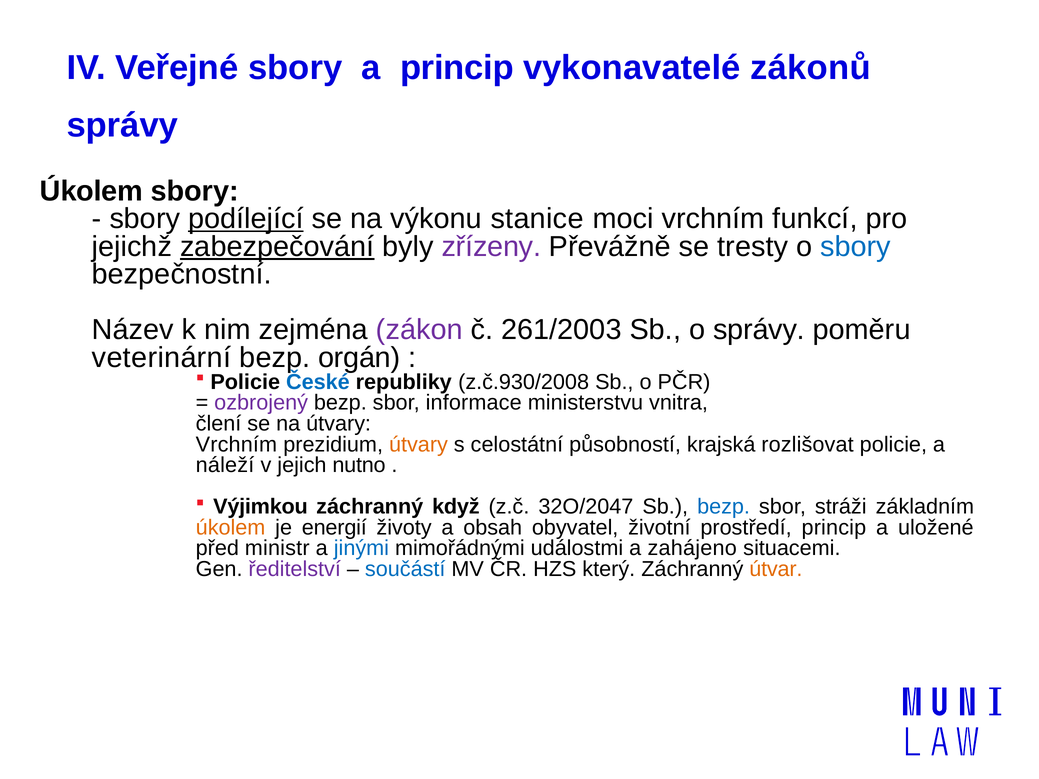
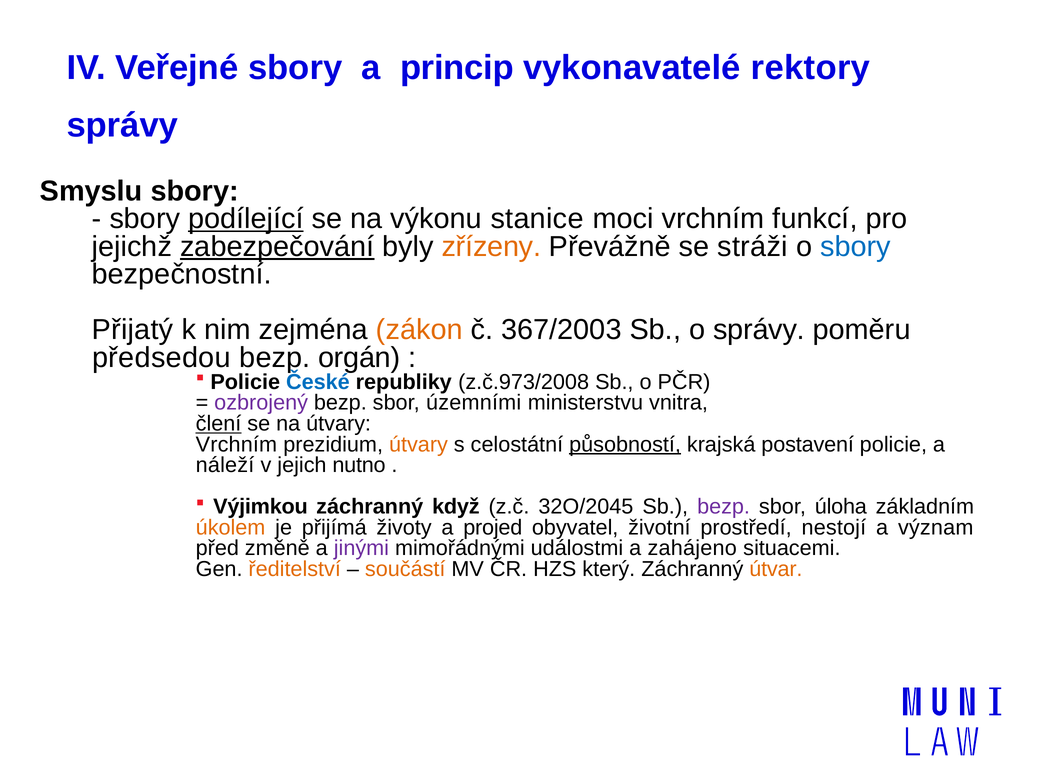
zákonů: zákonů -> rektory (811, 68)
Úkolem: Úkolem -> Smyslu (91, 191)
zřízeny colour: purple -> orange (491, 247)
tresty: tresty -> stráži (753, 247)
Název: Název -> Přijatý (133, 330)
zákon colour: purple -> orange (419, 330)
261/2003: 261/2003 -> 367/2003 (561, 330)
veterinární: veterinární -> předsedou (162, 358)
z.č.930/2008: z.č.930/2008 -> z.č.973/2008 (524, 382)
informace: informace -> územními (474, 403)
člení underline: none -> present (219, 424)
působností underline: none -> present (625, 444)
rozlišovat: rozlišovat -> postavení (808, 444)
32O/2047: 32O/2047 -> 32O/2045 (586, 507)
bezp colour: blue -> purple (724, 507)
stráži: stráži -> úloha (841, 507)
energií: energií -> přijímá (334, 528)
obsah: obsah -> projed (493, 528)
prostředí princip: princip -> nestojí (834, 528)
uložené: uložené -> význam (936, 528)
ministr: ministr -> změně (277, 548)
jinými colour: blue -> purple (361, 548)
ředitelství colour: purple -> orange (295, 569)
součástí colour: blue -> orange (405, 569)
